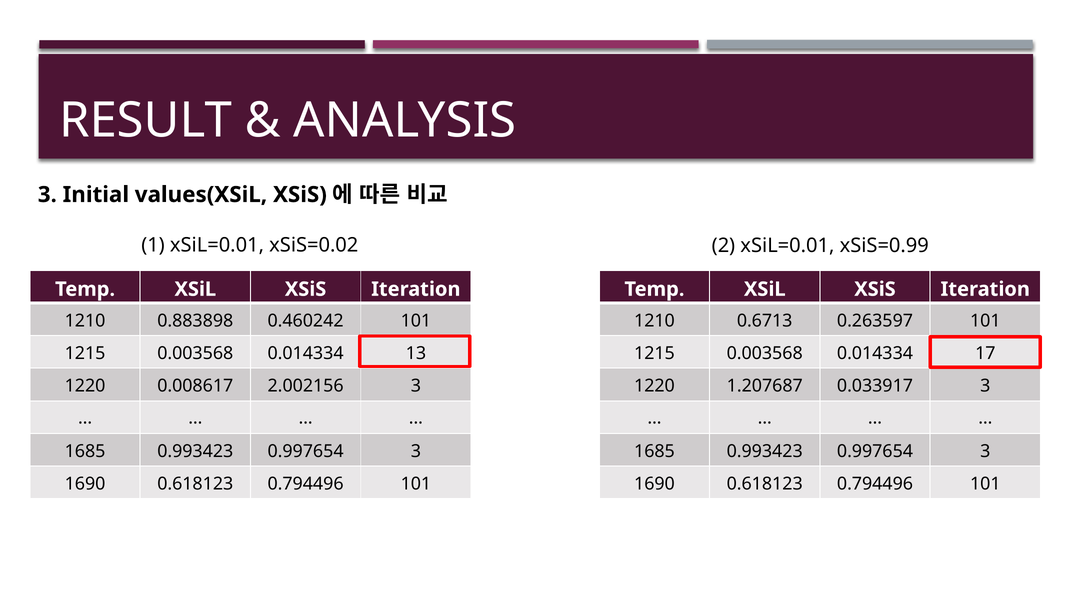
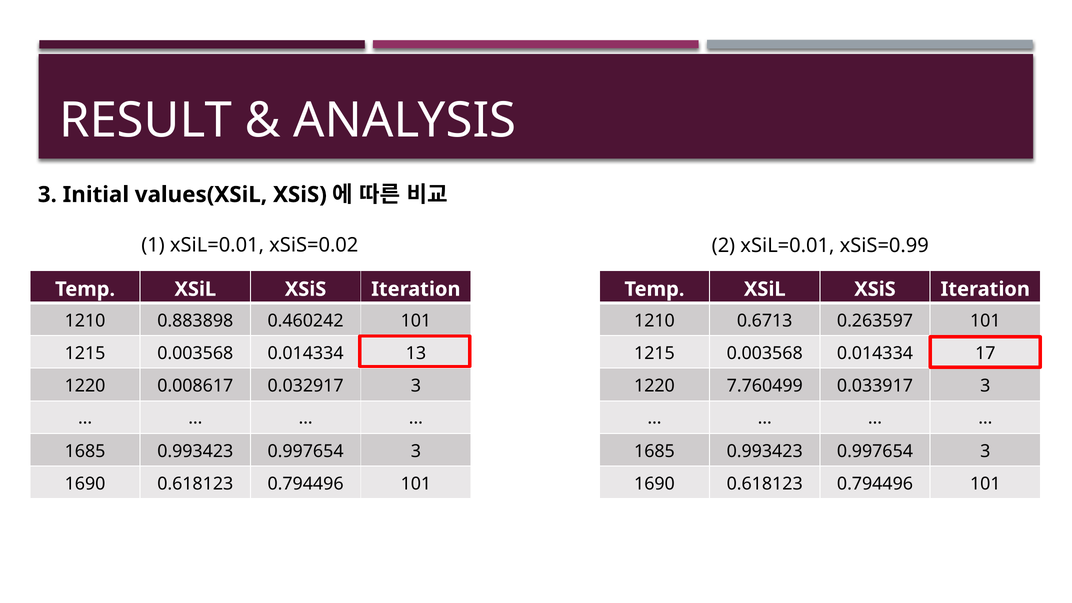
2.002156: 2.002156 -> 0.032917 (306, 386)
1.207687: 1.207687 -> 7.760499 (765, 386)
